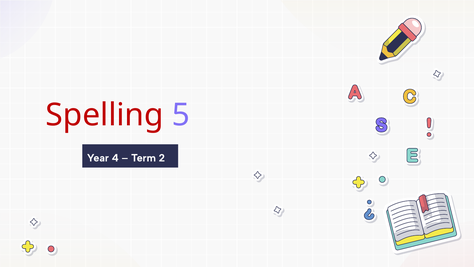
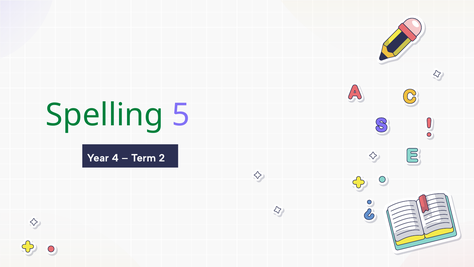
Spelling colour: red -> green (105, 115)
